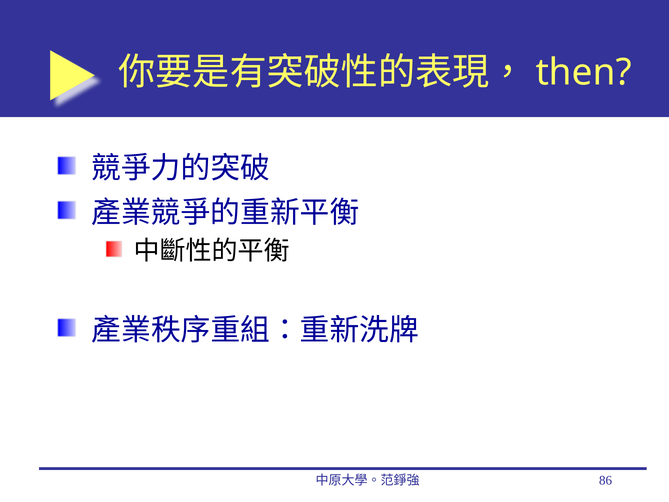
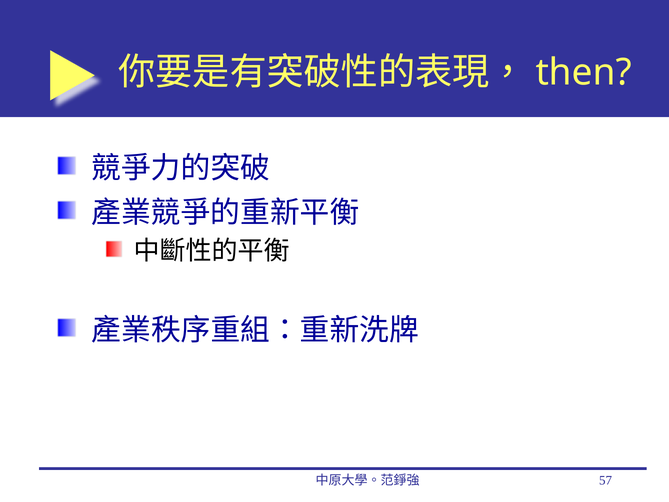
86: 86 -> 57 (606, 480)
